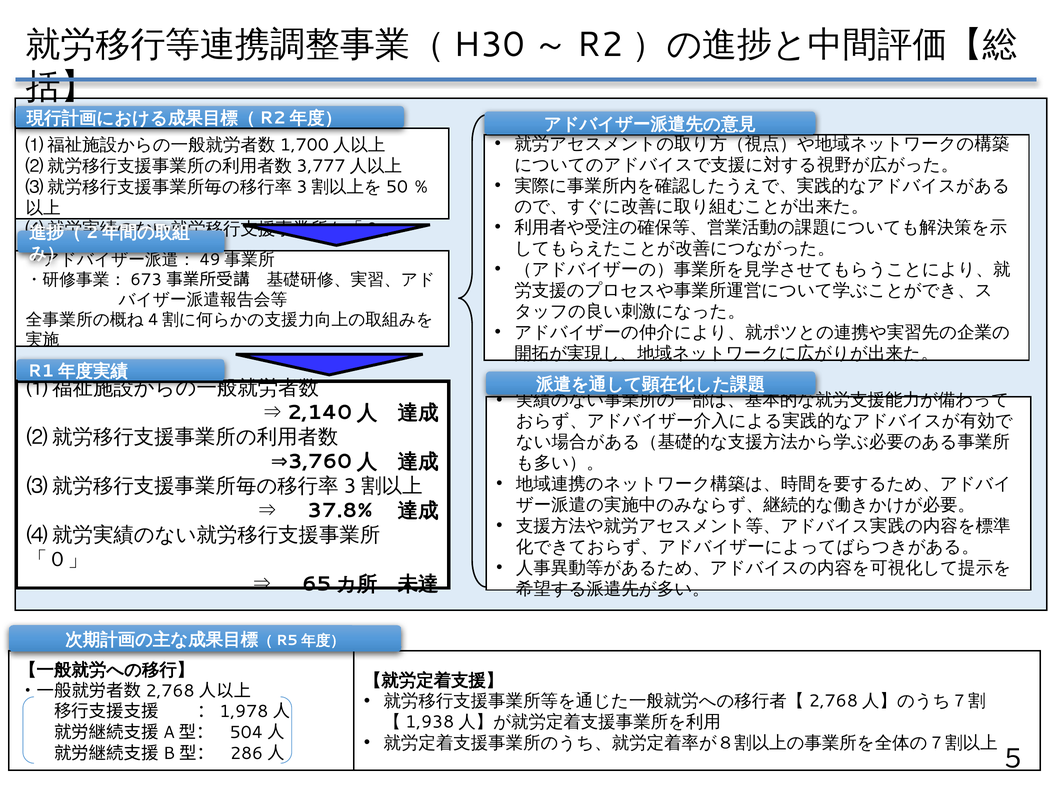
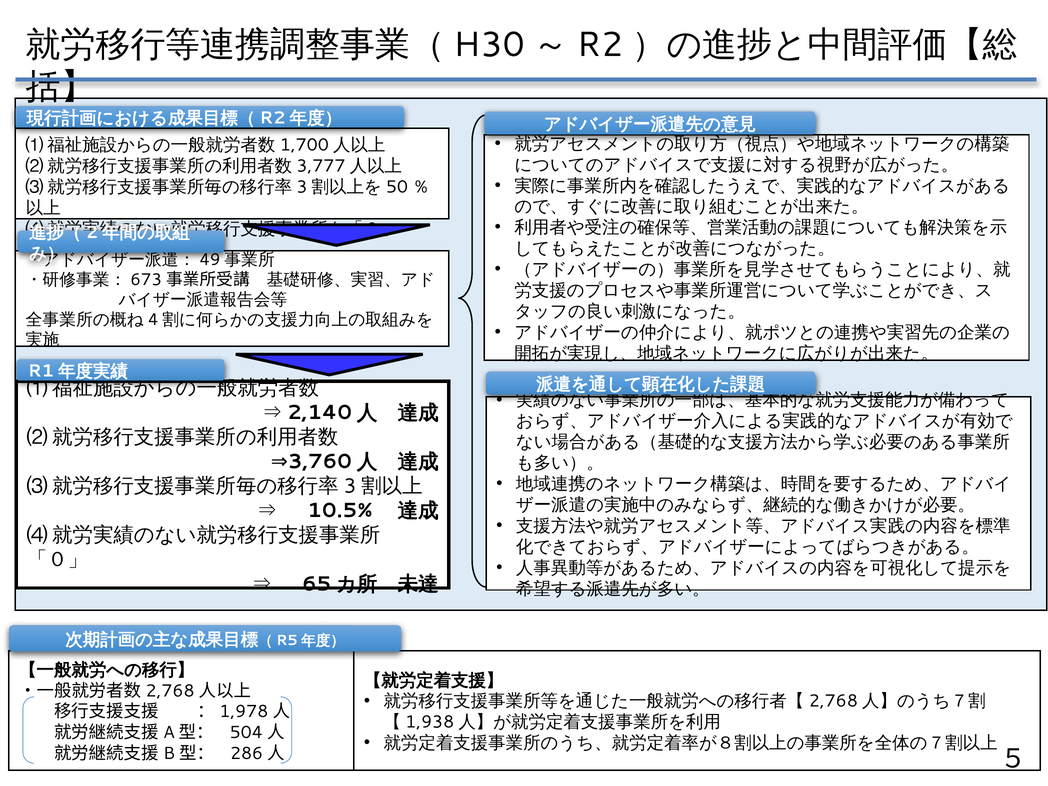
37.8%: 37.8% -> 10.5% (340, 511)
